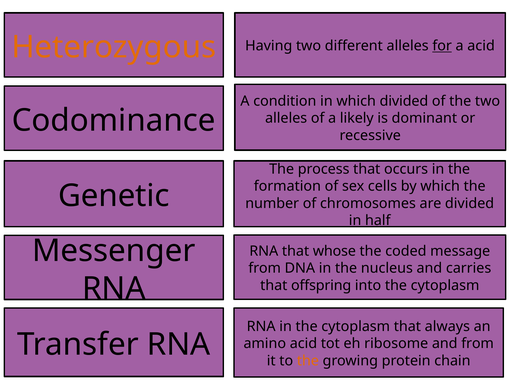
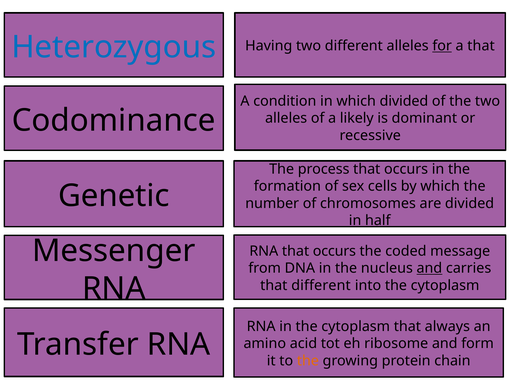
Heterozygous colour: orange -> blue (114, 47)
a acid: acid -> that (481, 46)
RNA that whose: whose -> occurs (334, 251)
and underline: none -> present (429, 269)
that offspring: offspring -> different (321, 286)
and from: from -> form (478, 344)
